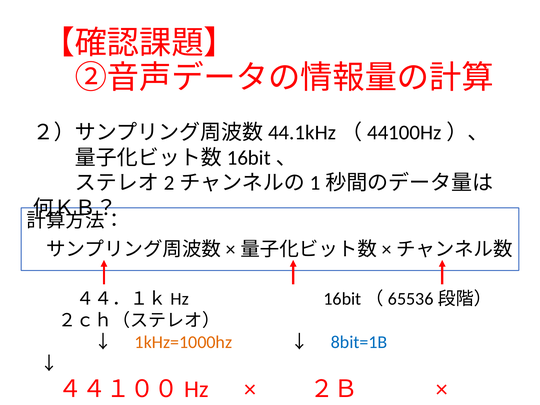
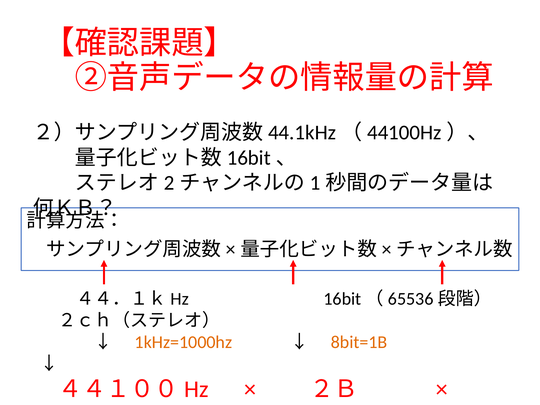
8bit=1B colour: blue -> orange (359, 342)
